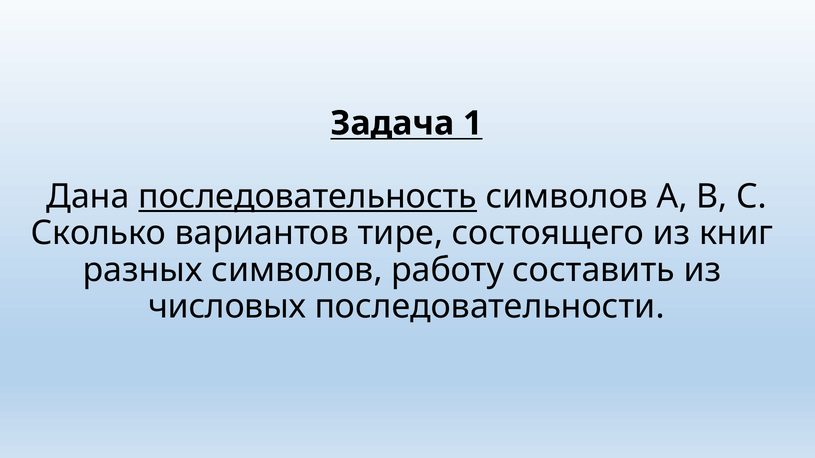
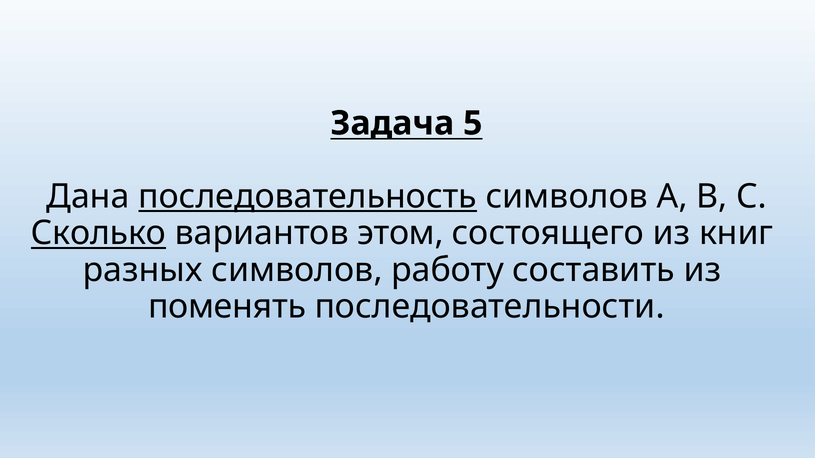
1: 1 -> 5 (473, 123)
Сколько underline: none -> present (98, 233)
тире: тире -> этом (401, 233)
числовых: числовых -> поменять (227, 307)
